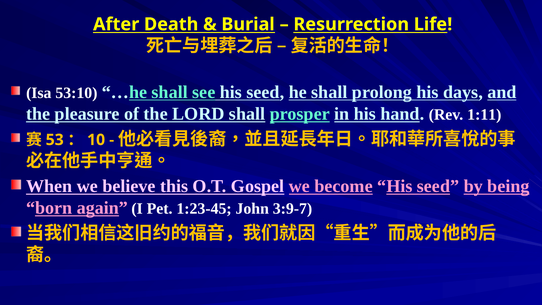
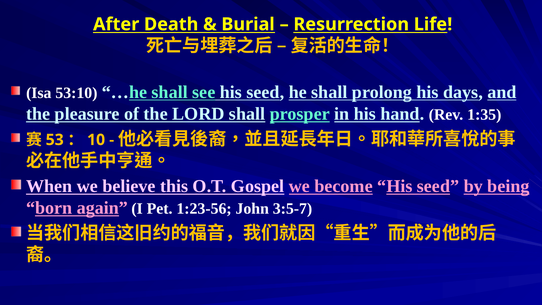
1:11: 1:11 -> 1:35 (484, 114)
1:23-45: 1:23-45 -> 1:23-56 (204, 208)
3:9-7: 3:9-7 -> 3:5-7 (293, 208)
